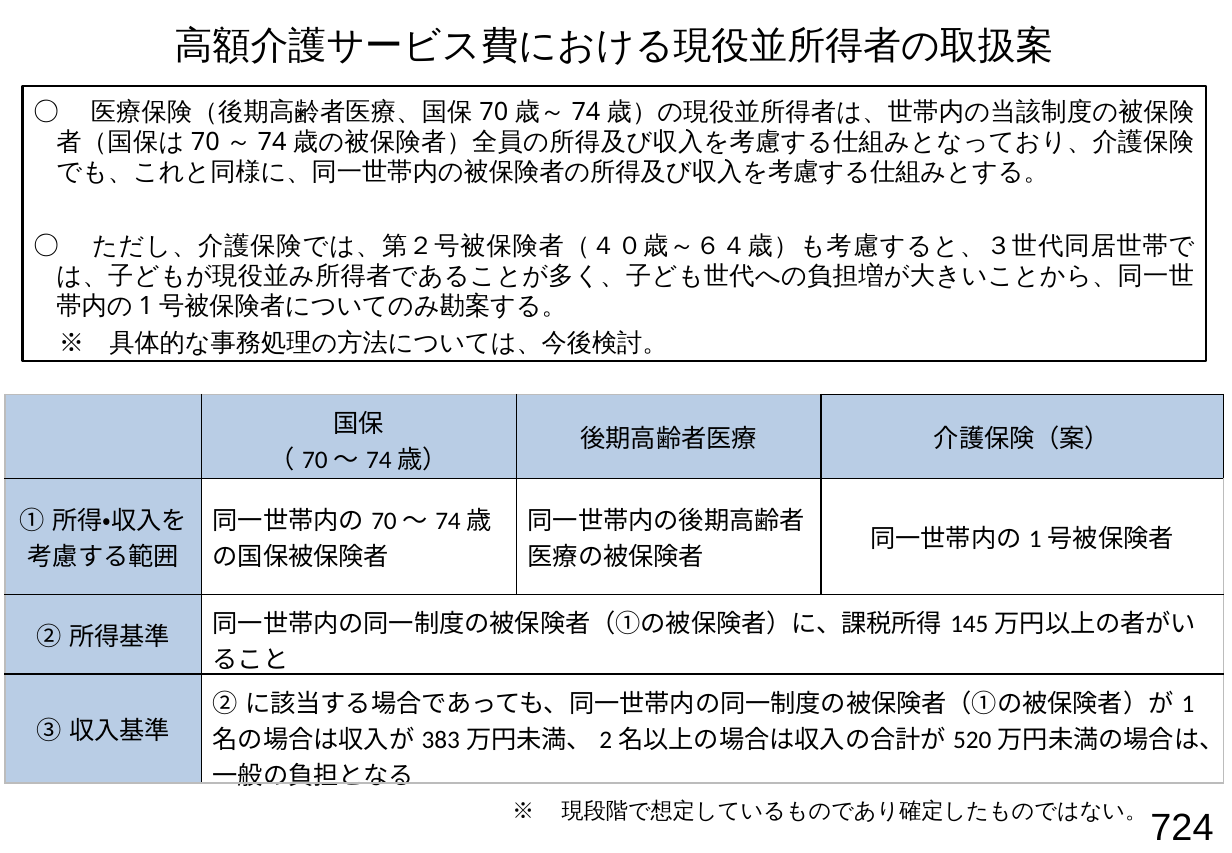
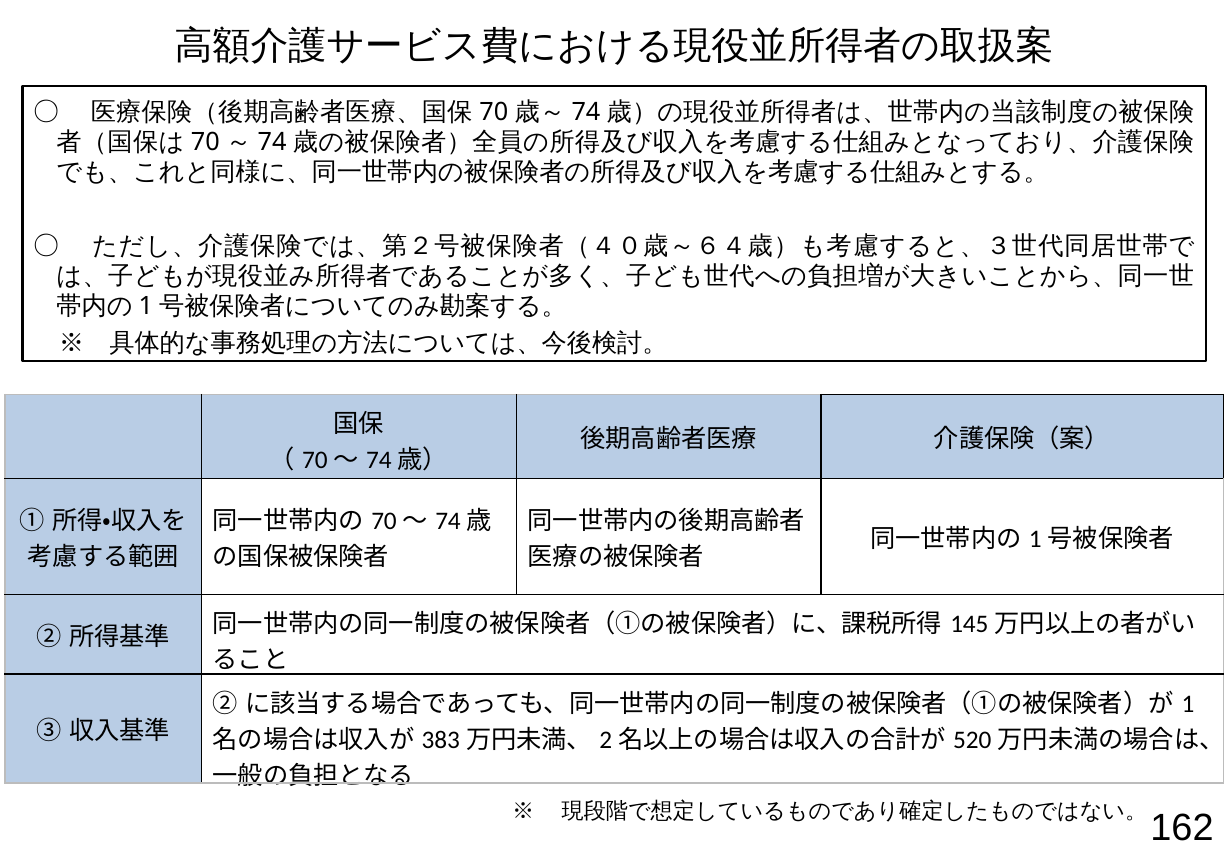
724: 724 -> 162 (1182, 828)
